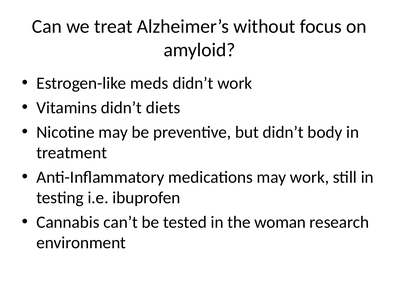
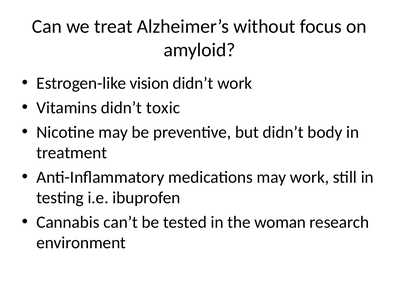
meds: meds -> vision (149, 83)
diets: diets -> toxic (163, 108)
